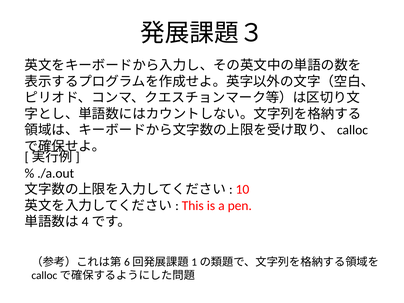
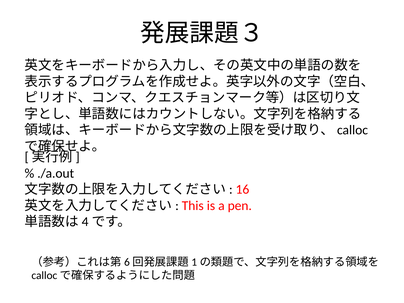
10: 10 -> 16 (242, 189)
